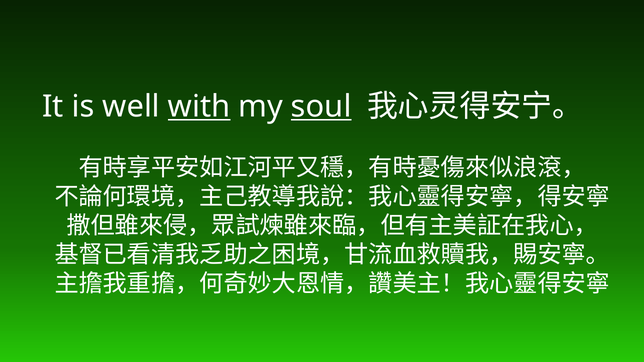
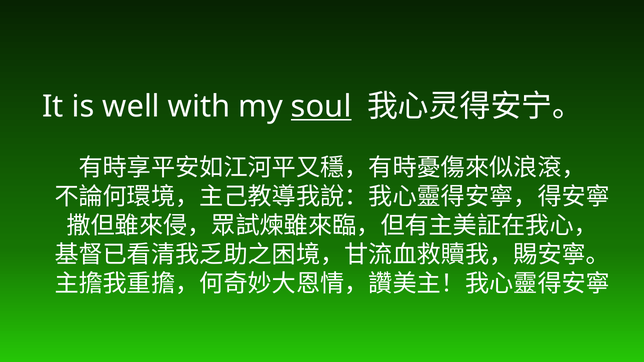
with underline: present -> none (199, 107)
